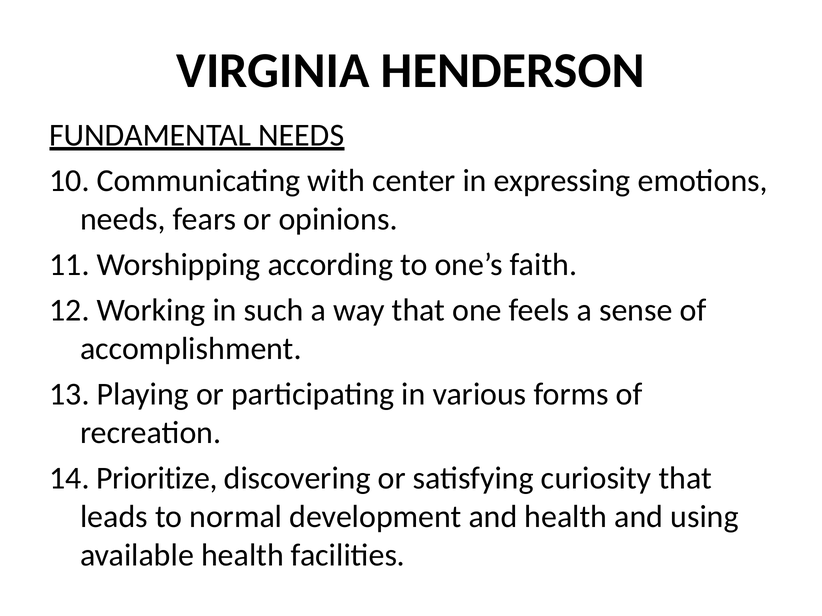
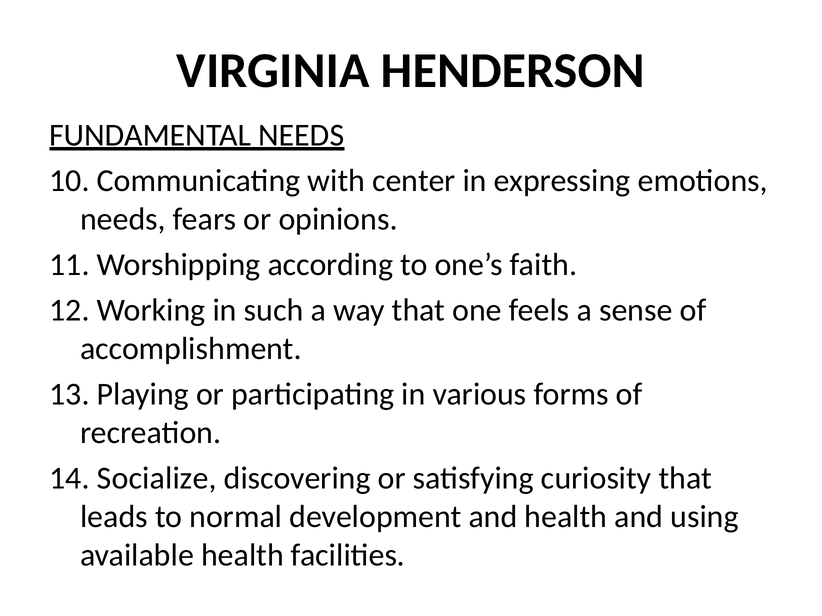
Prioritize: Prioritize -> Socialize (157, 479)
